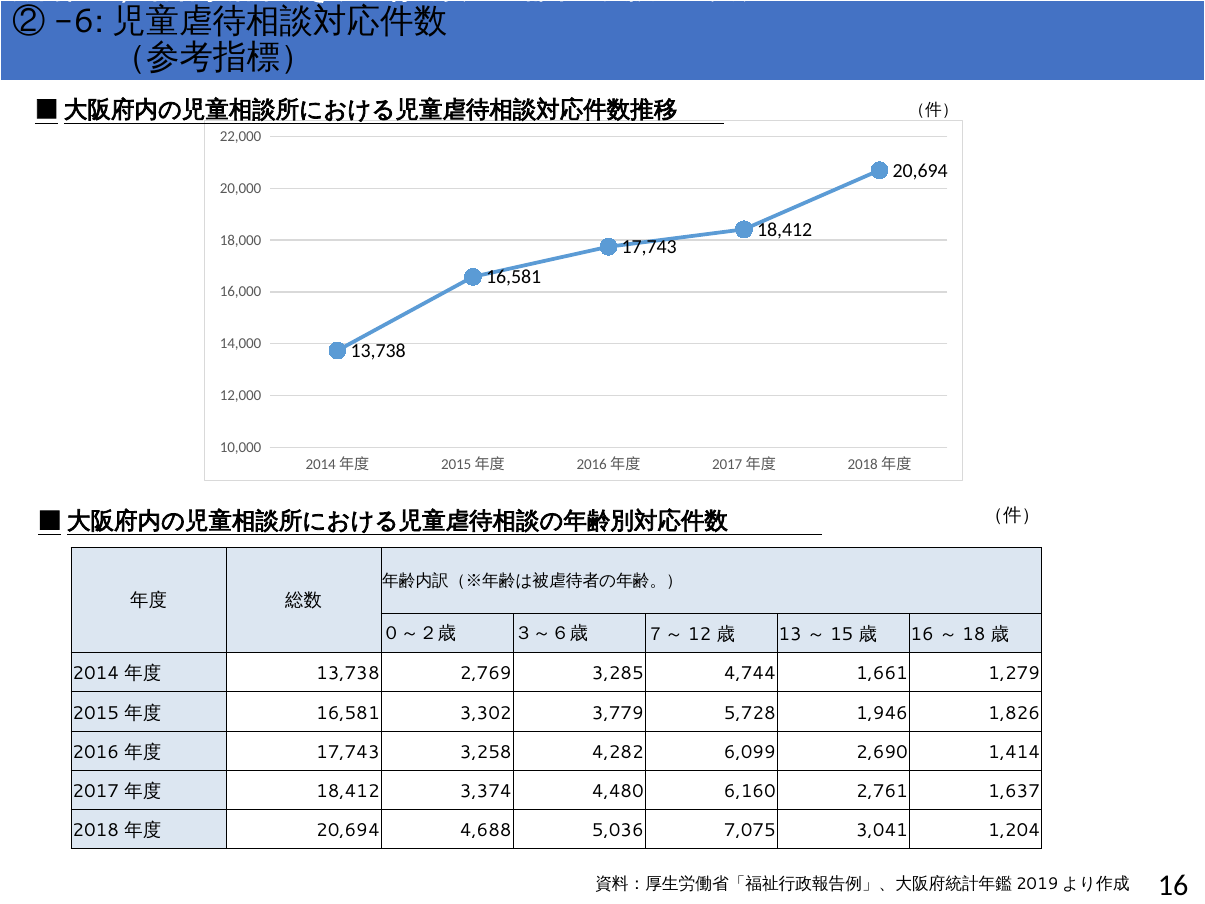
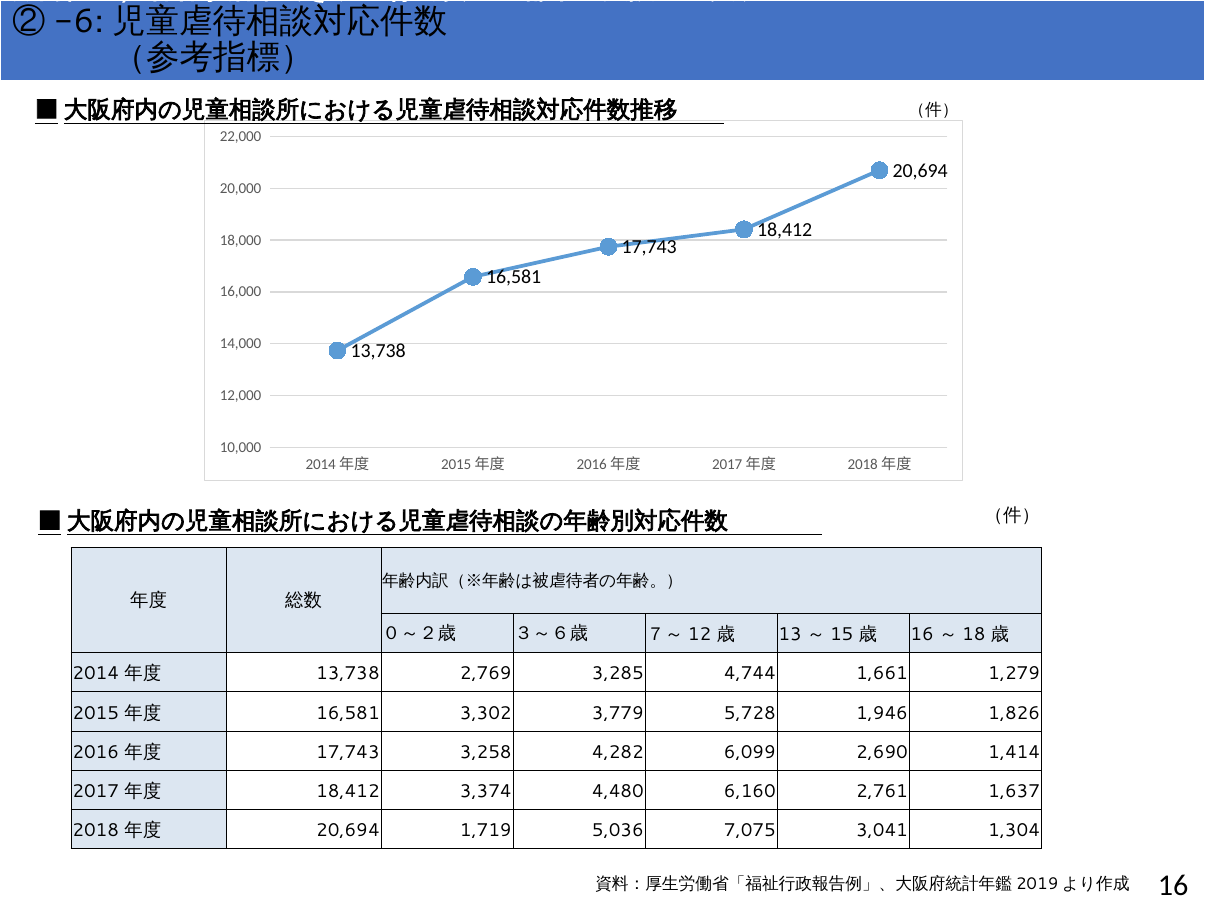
4,688: 4,688 -> 1,719 (486, 831)
1,204: 1,204 -> 1,304 (1014, 831)
